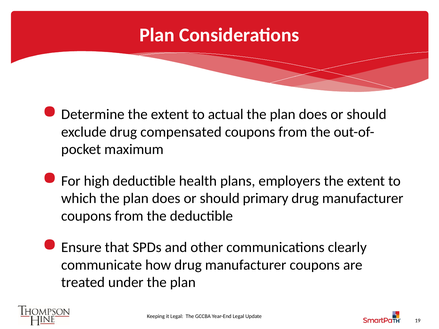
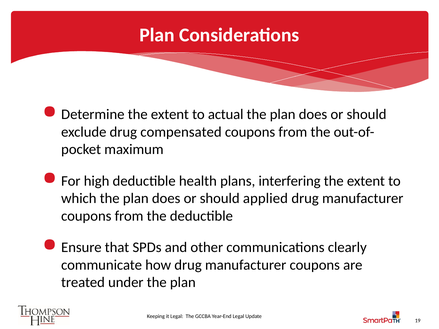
employers: employers -> interfering (290, 181)
primary: primary -> applied (265, 199)
